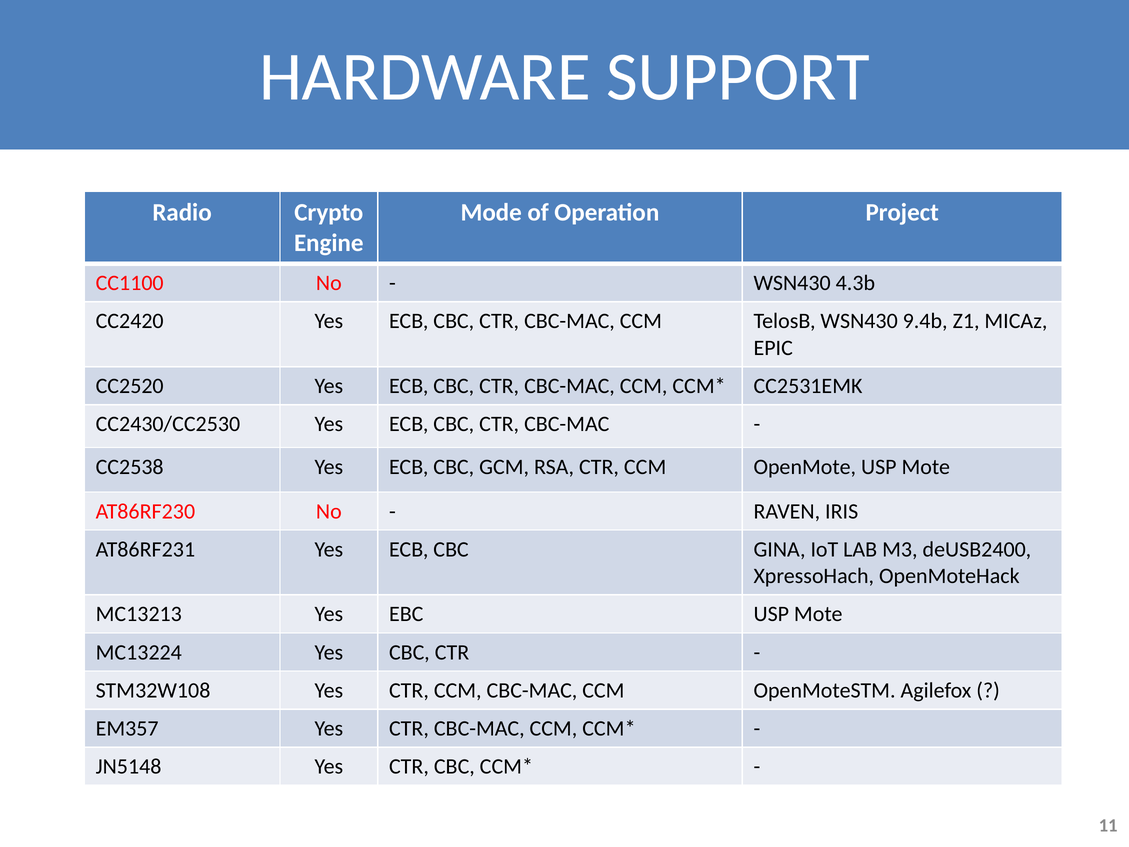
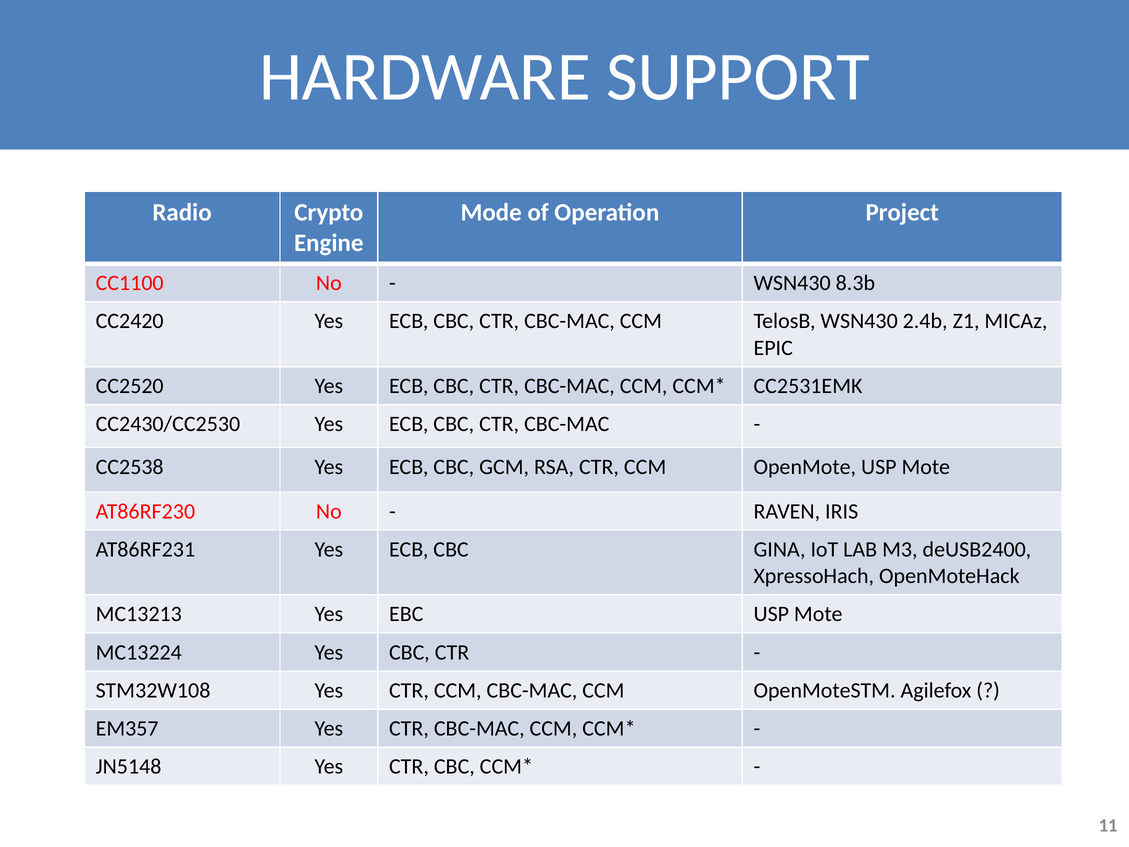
4.3b: 4.3b -> 8.3b (855, 283)
9.4b: 9.4b -> 2.4b (925, 321)
